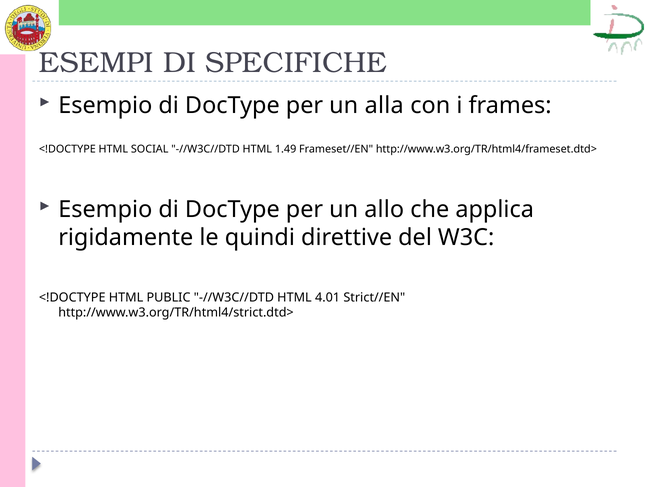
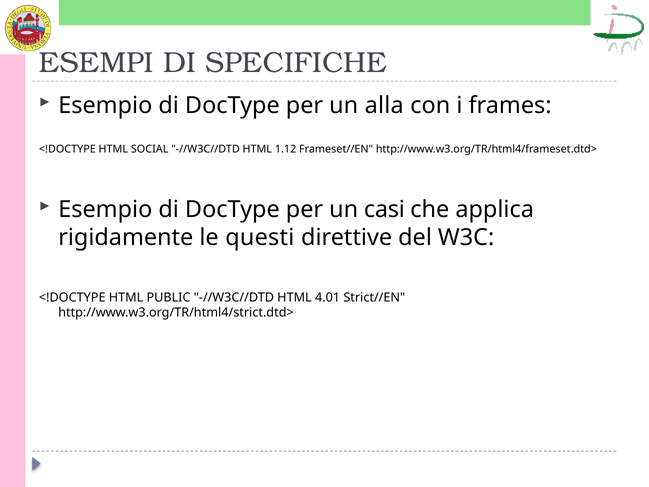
1.49: 1.49 -> 1.12 (286, 149)
allo: allo -> casi (384, 209)
quindi: quindi -> questi (260, 237)
